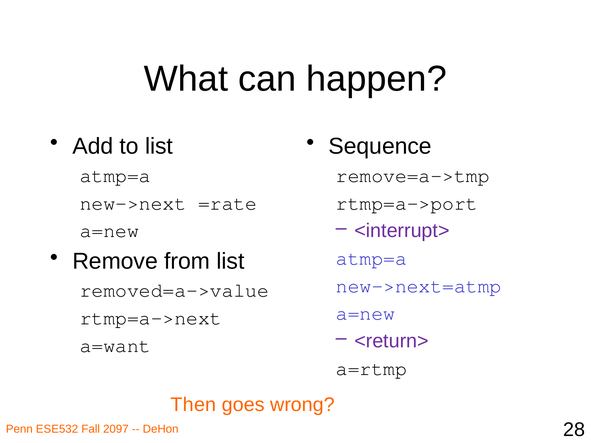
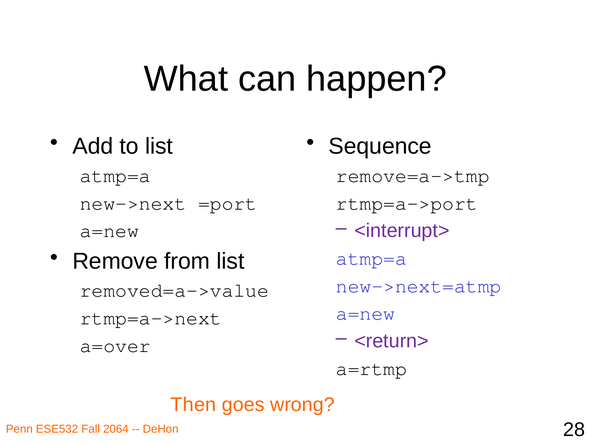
=rate: =rate -> =port (228, 203)
a=want: a=want -> a=over (115, 346)
2097: 2097 -> 2064 (116, 429)
